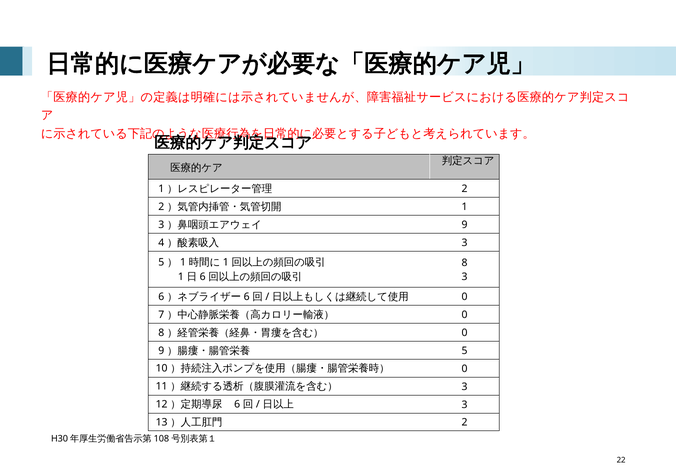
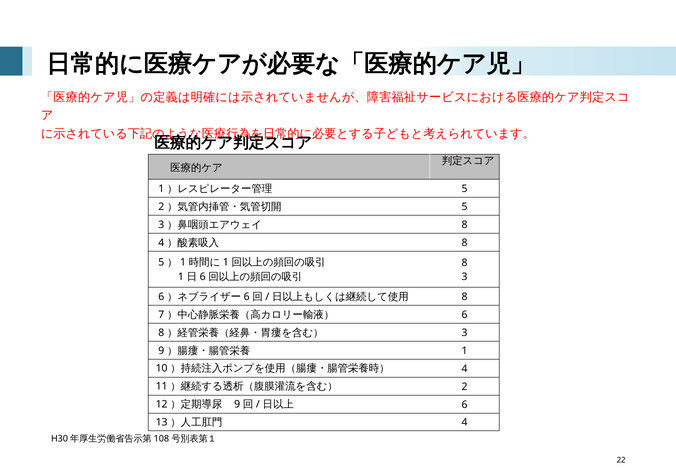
2: 2 -> 5 (464, 189)
1: 1 -> 5 (464, 207)
9: 9 -> 8 (464, 225)
3: 3 -> 8 (464, 243)
0: 0 -> 8 (464, 297)
0: 0 -> 6 (464, 315)
0: 0 -> 3 (464, 333)
5: 5 -> 1 (464, 351)
0: 0 -> 4 (464, 369)
3: 3 -> 2 (464, 387)
6: 6 -> 9 (237, 405)
3: 3 -> 6 (464, 405)
2: 2 -> 4 (464, 423)
